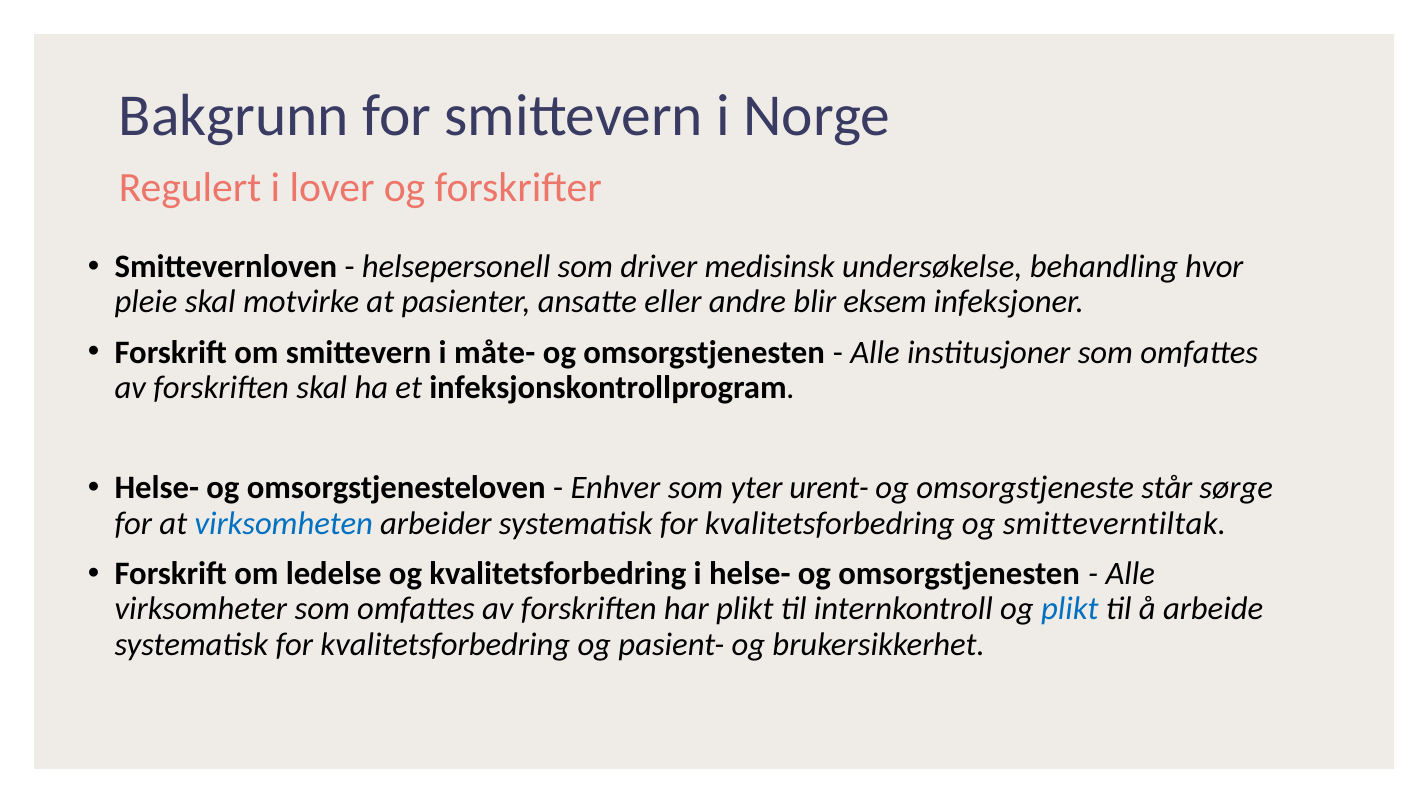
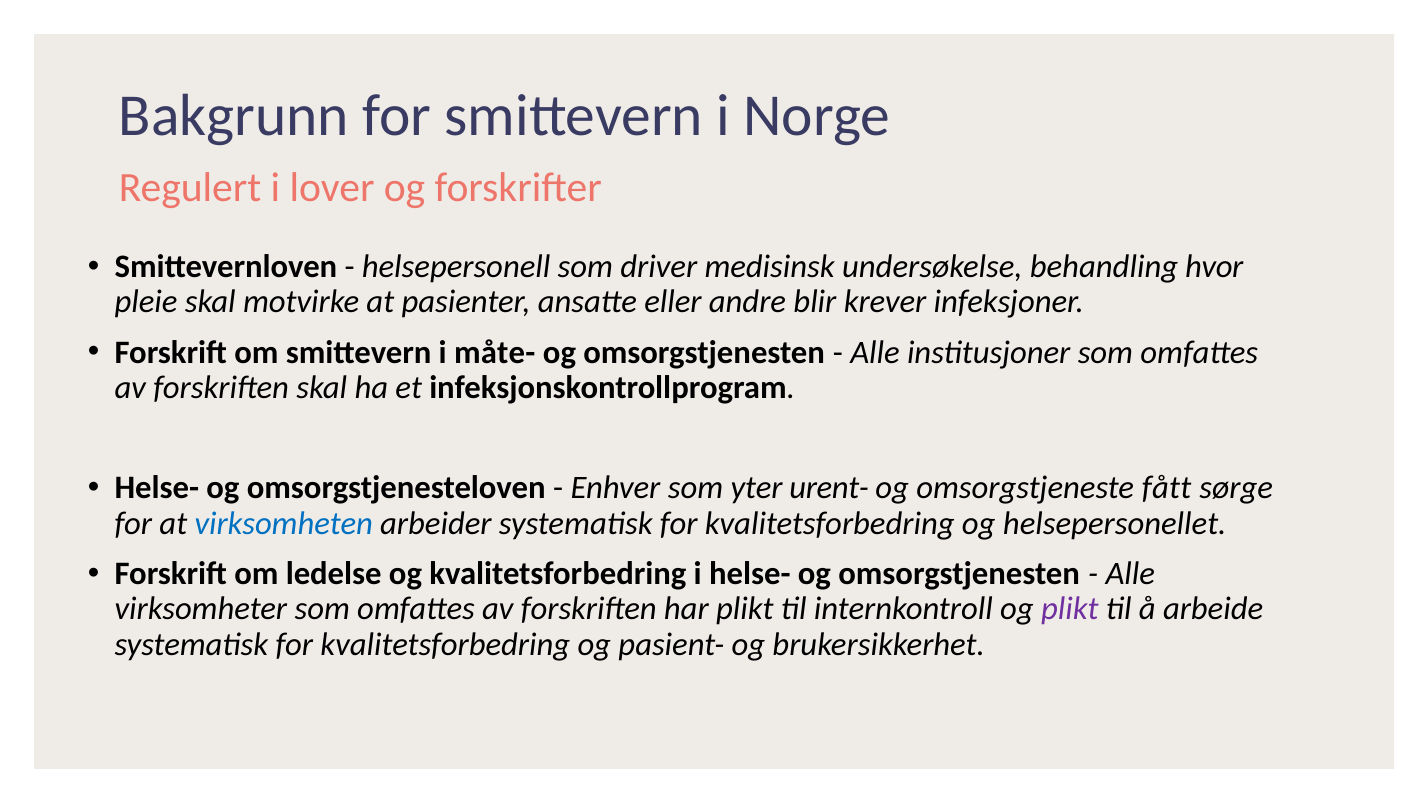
eksem: eksem -> krever (885, 302)
står: står -> fått (1167, 488)
smitteverntiltak: smitteverntiltak -> helsepersonellet (1115, 524)
plikt colour: blue -> purple (1070, 609)
